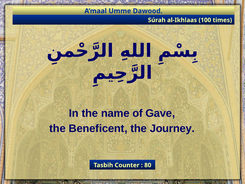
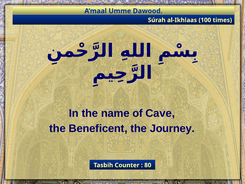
Gave: Gave -> Cave (160, 113)
